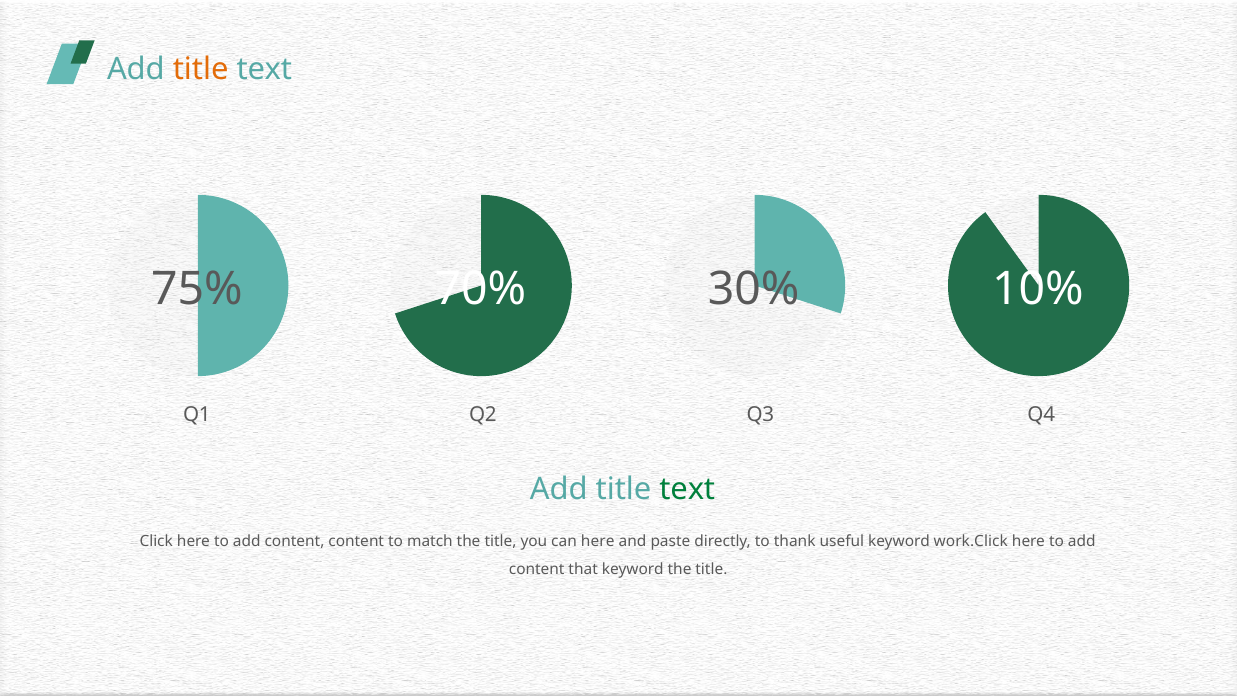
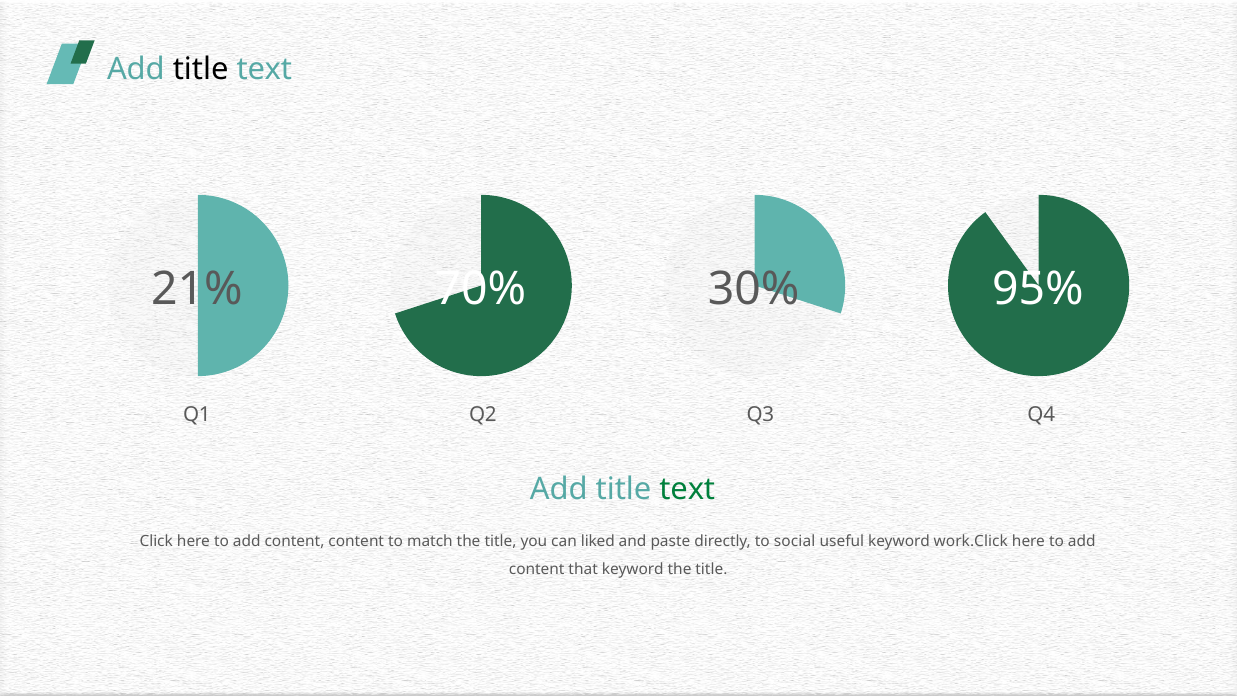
title colour: orange -> black (201, 69)
75%: 75% -> 21% (197, 289)
10%: 10% -> 95% (1038, 289)
can here: here -> liked (598, 541)
thank: thank -> social (795, 541)
